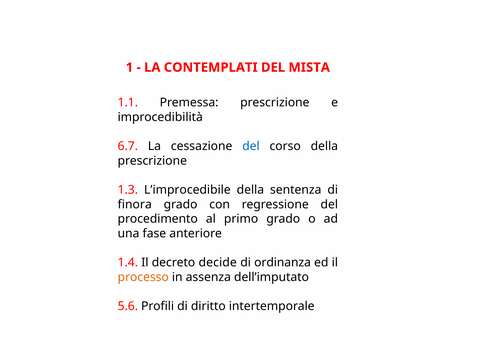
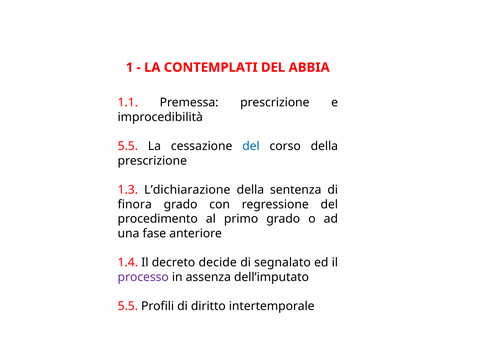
MISTA: MISTA -> ABBIA (309, 67)
6.7: 6.7 -> 5.5 (128, 146)
L’improcedibile: L’improcedibile -> L’dichiarazione (187, 190)
ordinanza: ordinanza -> segnalato (282, 262)
processo colour: orange -> purple (143, 277)
5.6: 5.6 -> 5.5 (128, 306)
